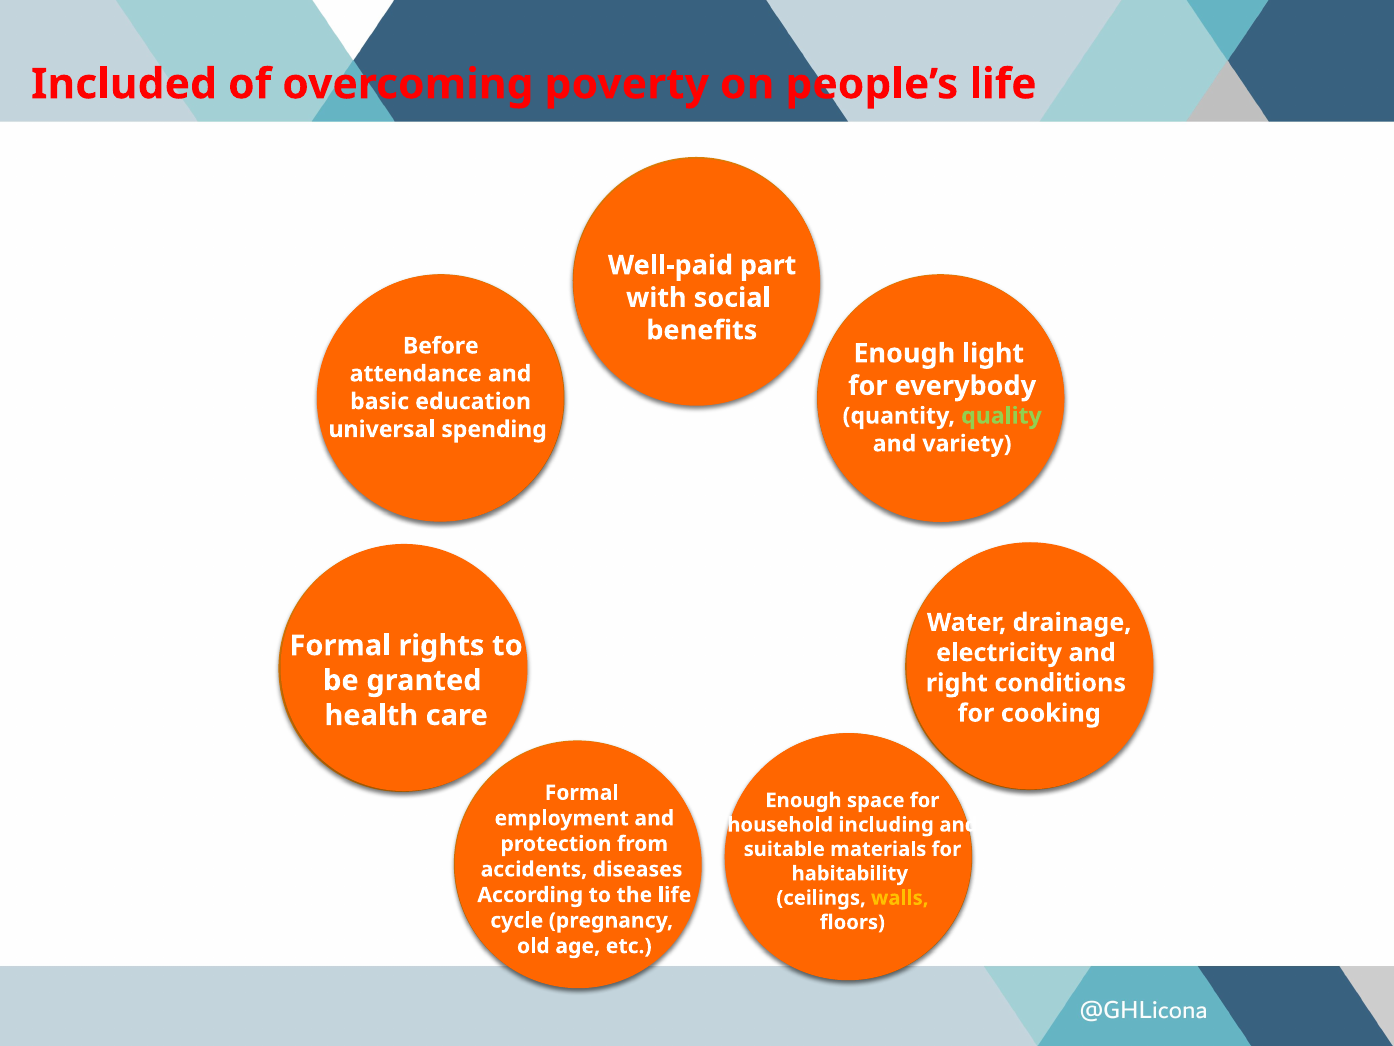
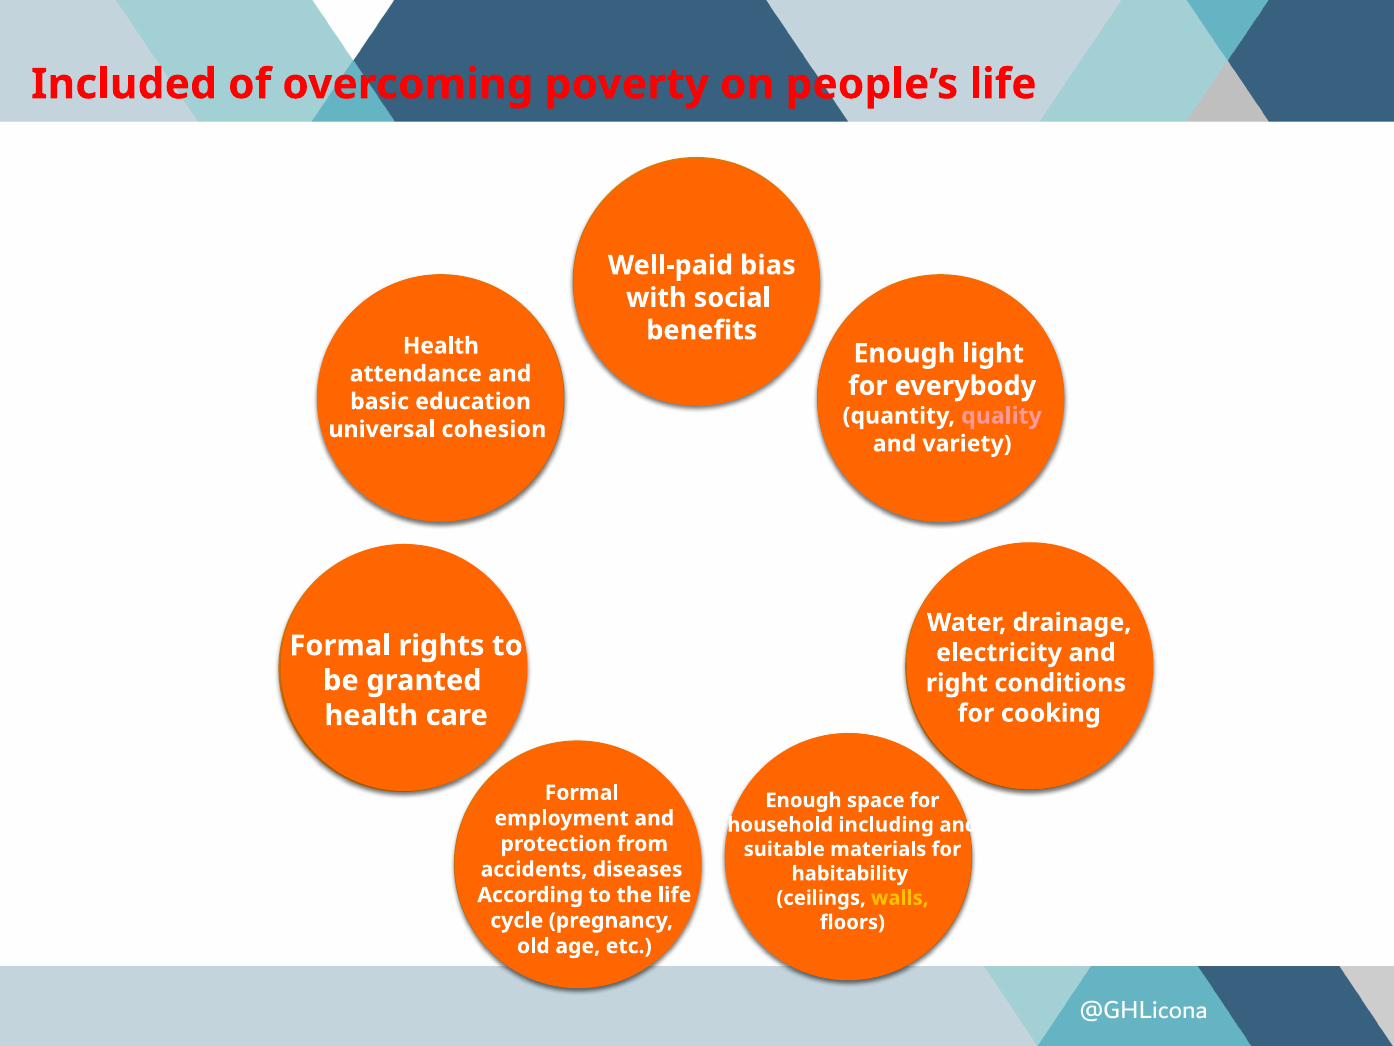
part: part -> bias (768, 265)
Before: Before -> Health (441, 346)
quality colour: light green -> pink (1001, 416)
spending: spending -> cohesion (494, 429)
